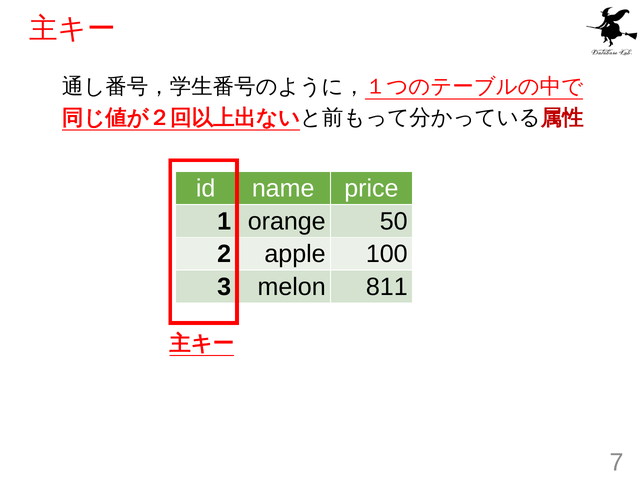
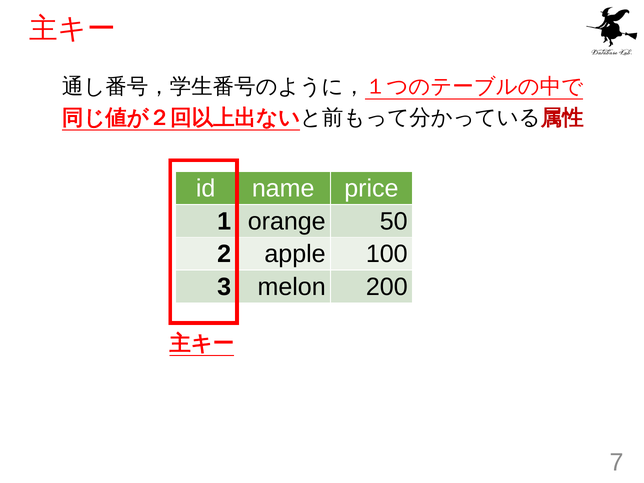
811: 811 -> 200 (387, 287)
